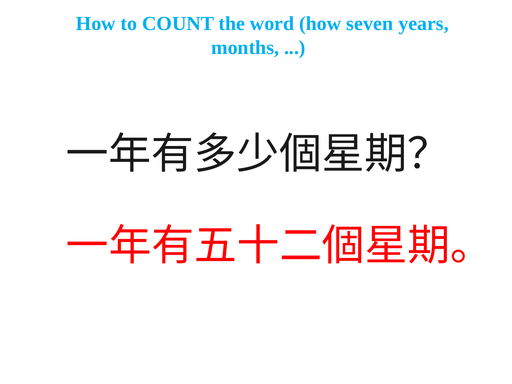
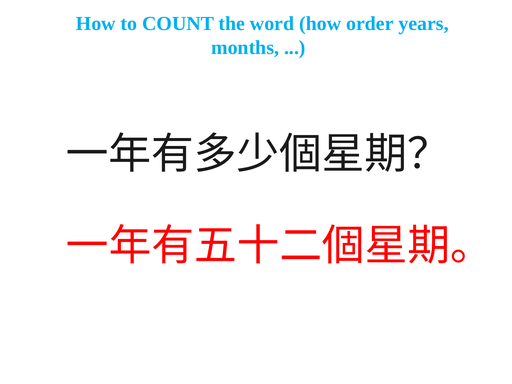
seven: seven -> order (370, 24)
